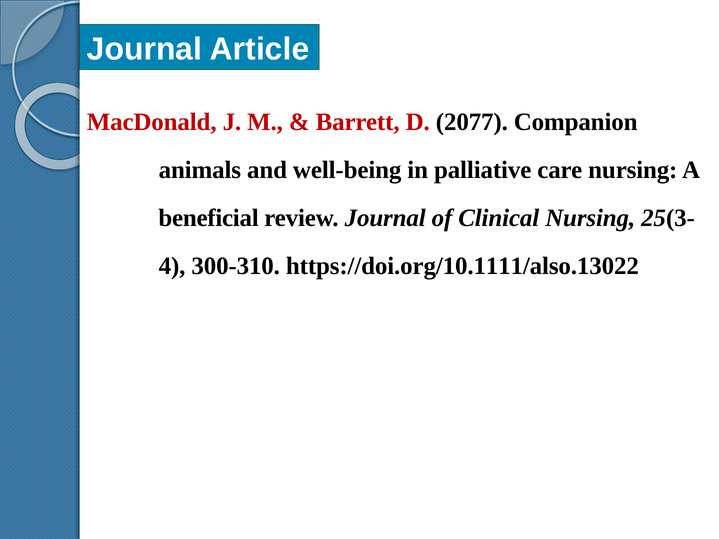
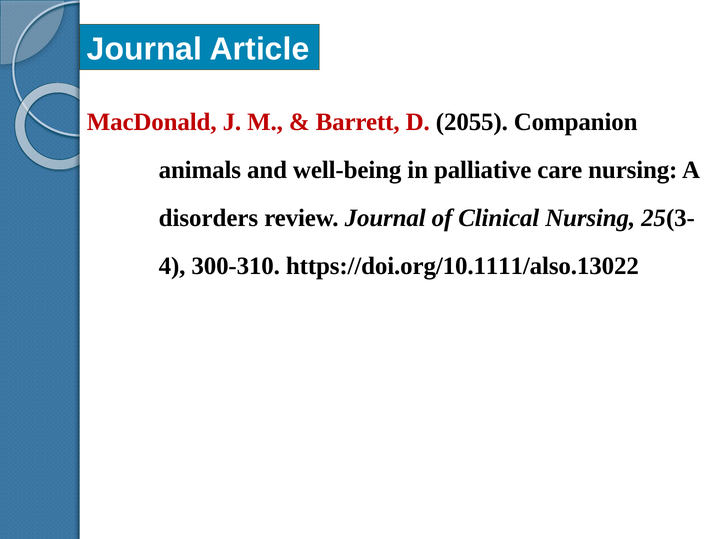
2077: 2077 -> 2055 (472, 122)
beneficial: beneficial -> disorders (208, 218)
